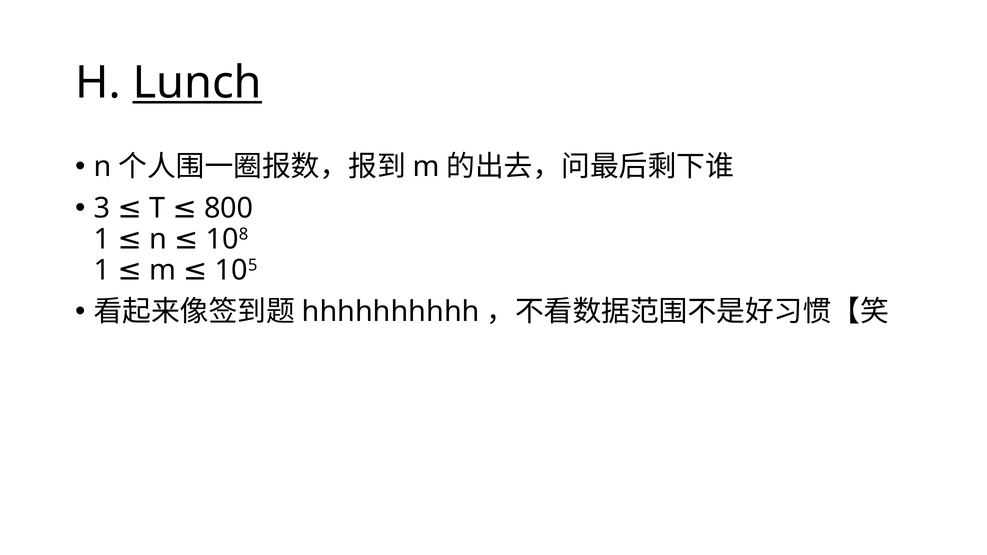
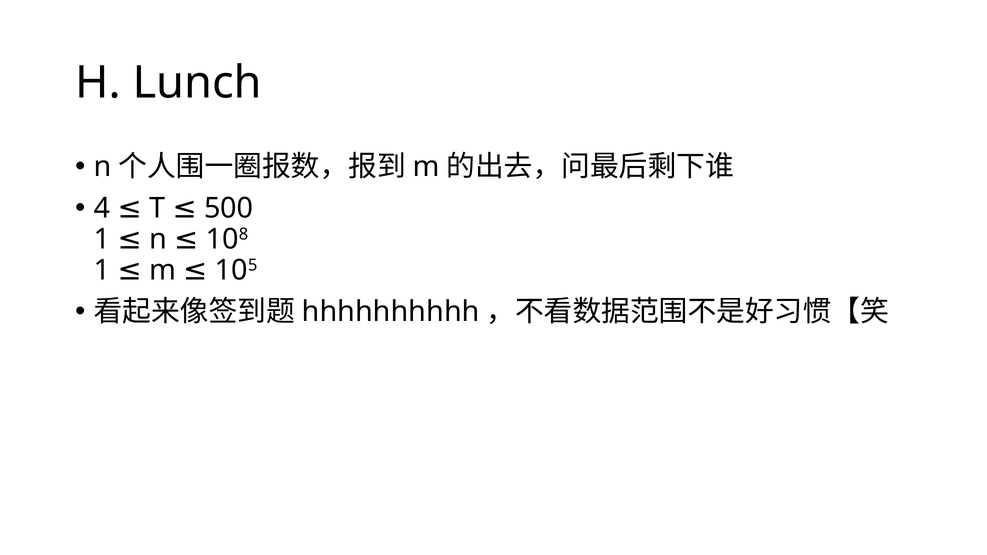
Lunch underline: present -> none (197, 83)
3: 3 -> 4 (102, 208)
800: 800 -> 500 (229, 208)
